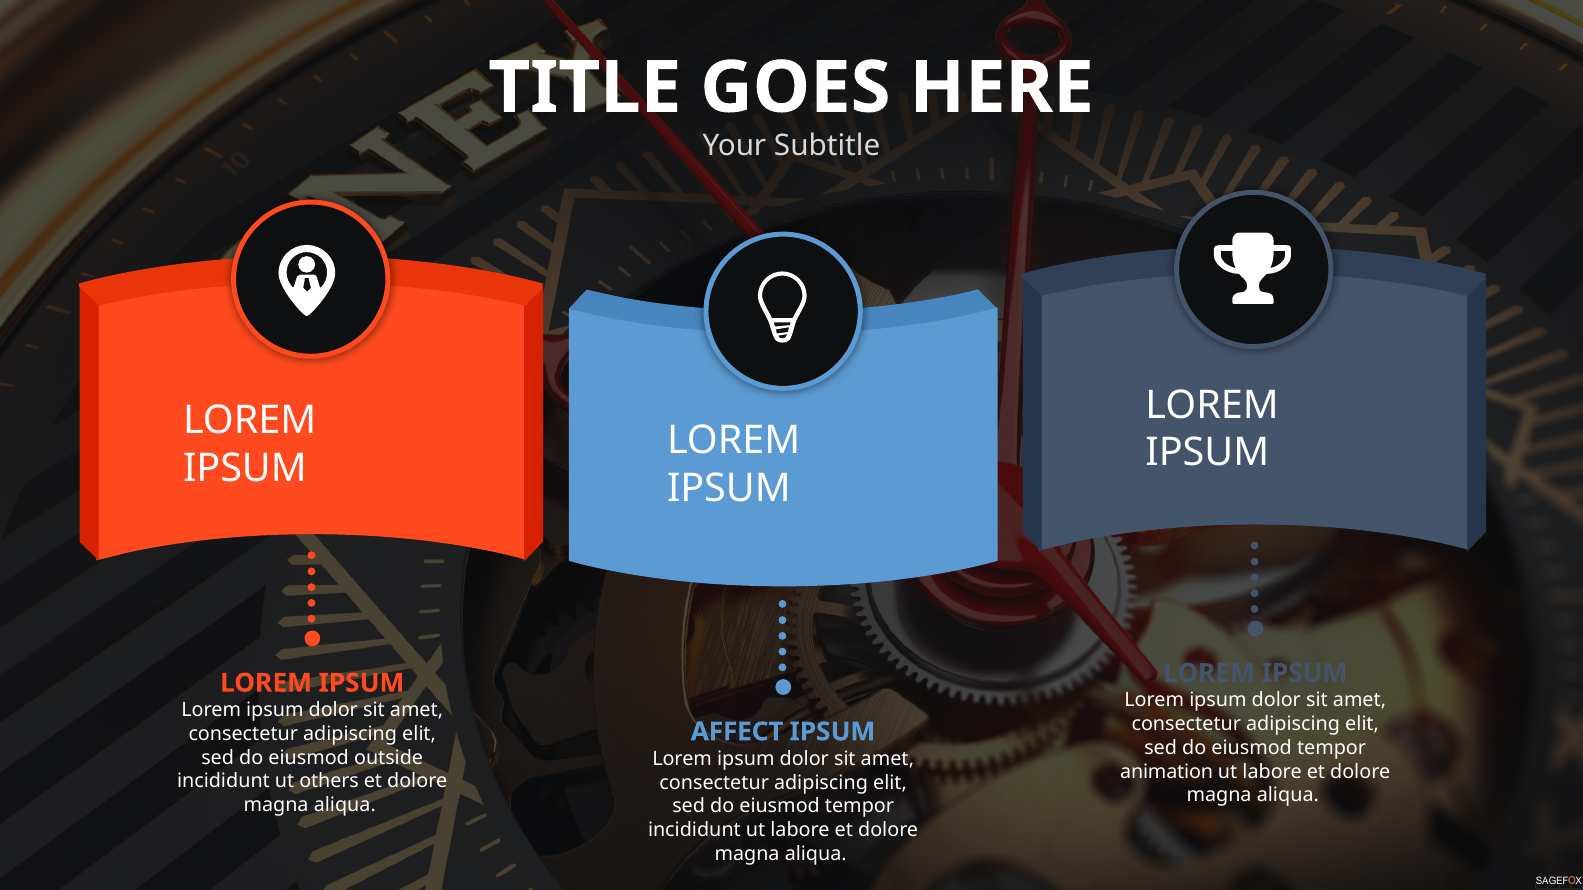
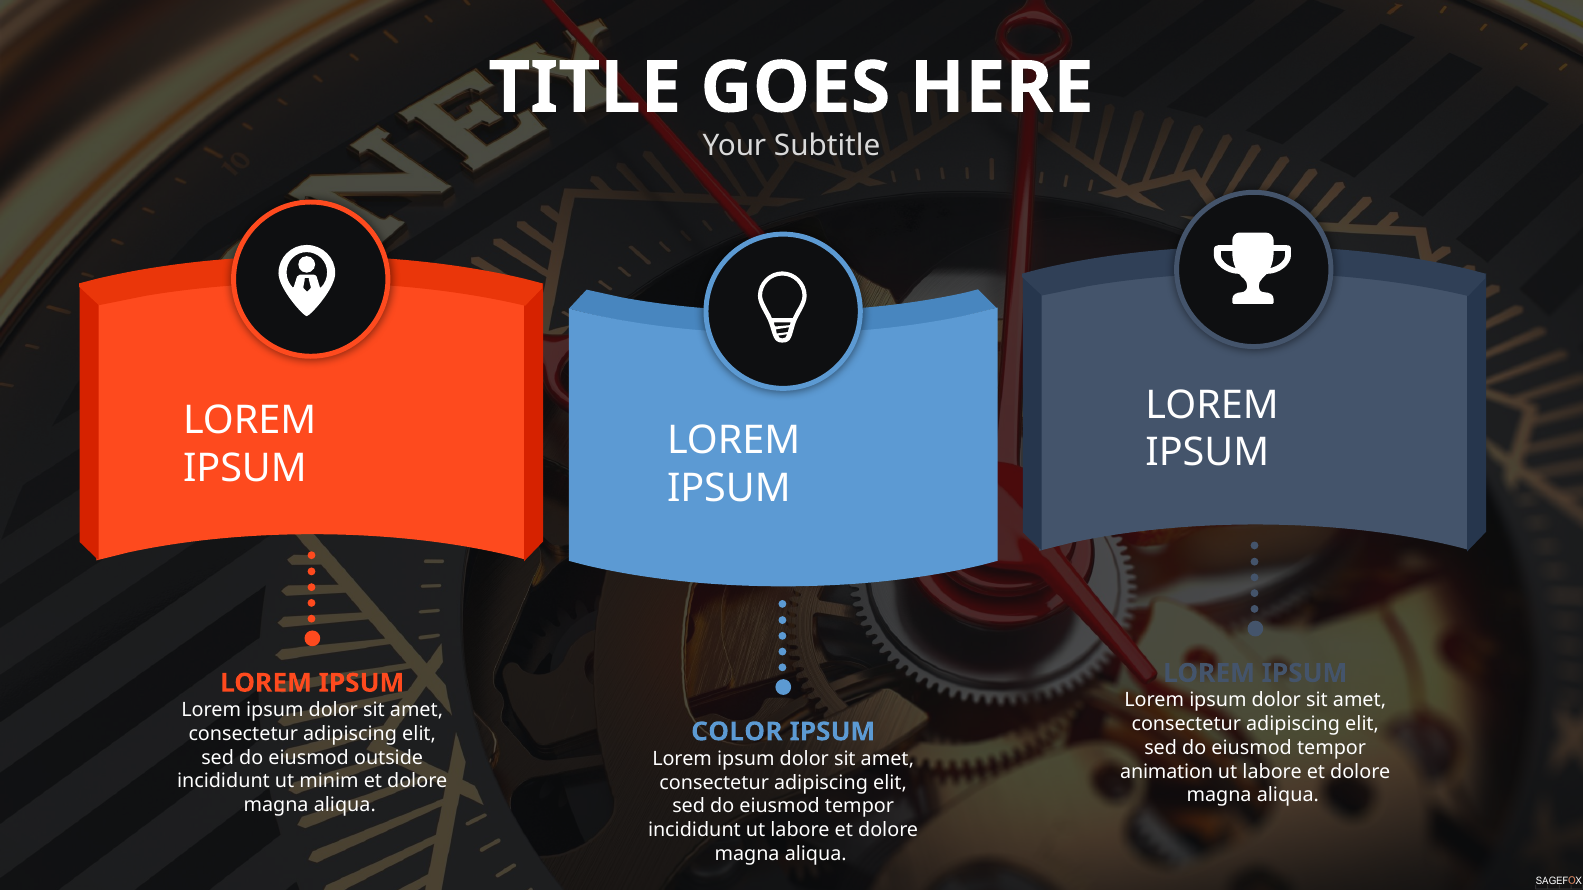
AFFECT: AFFECT -> COLOR (737, 732)
others: others -> minim (329, 782)
